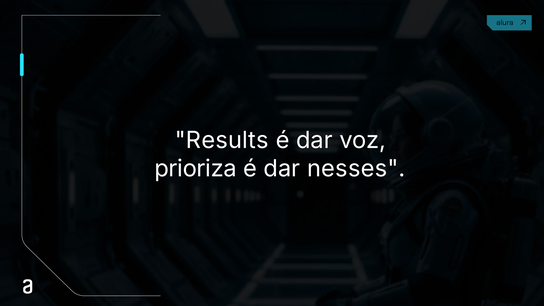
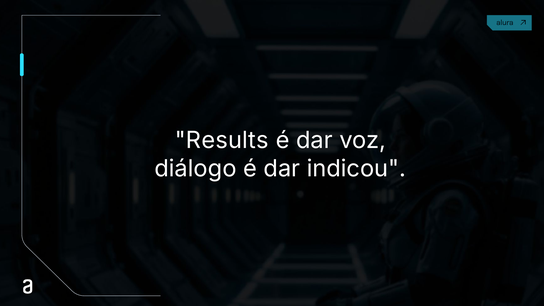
prioriza: prioriza -> diálogo (195, 169)
nesses: nesses -> indicou (356, 169)
